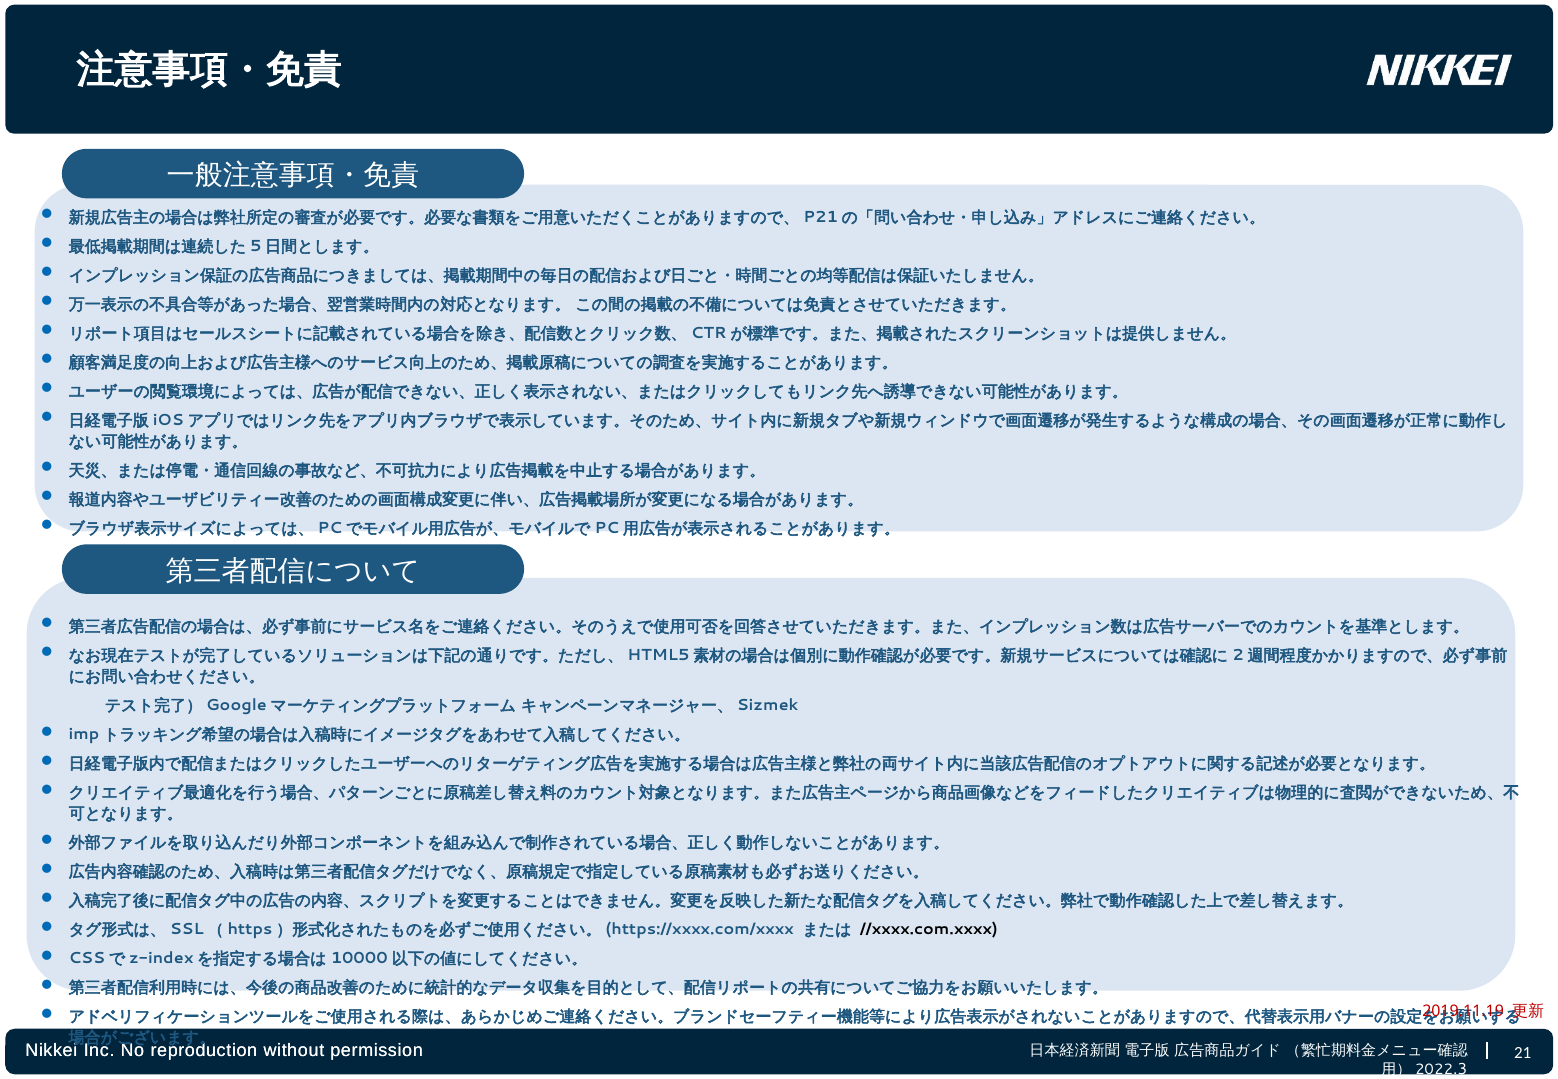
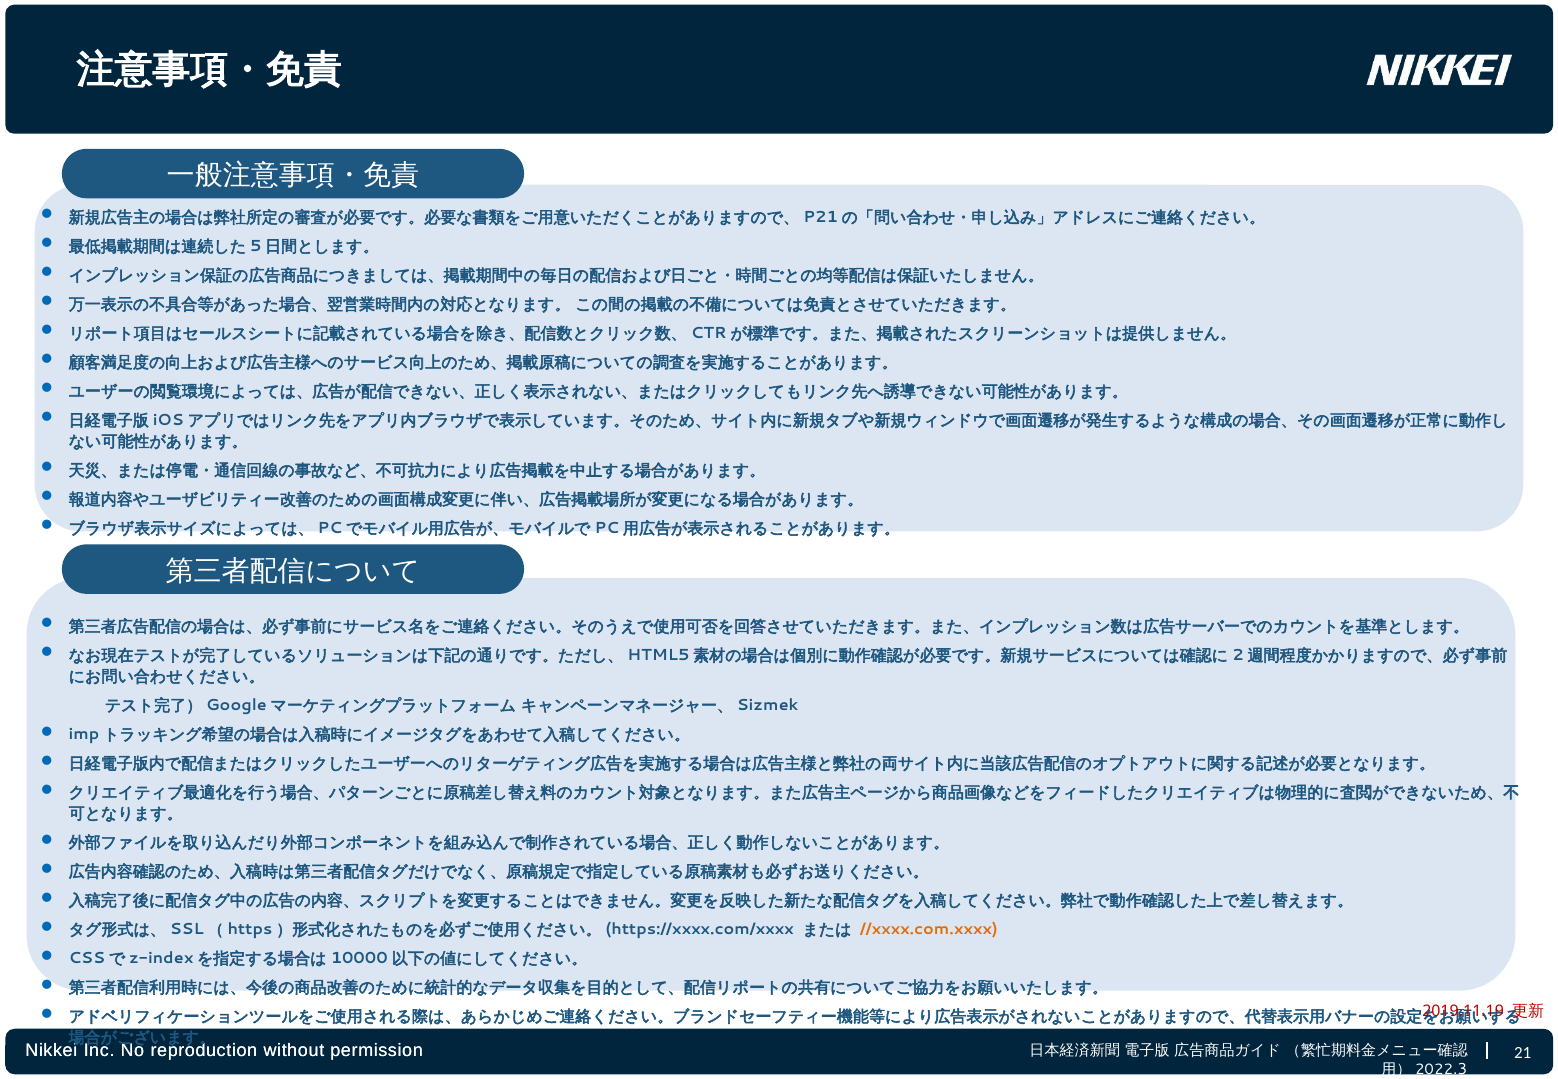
//xxxx.com.xxxx colour: black -> orange (929, 929)
